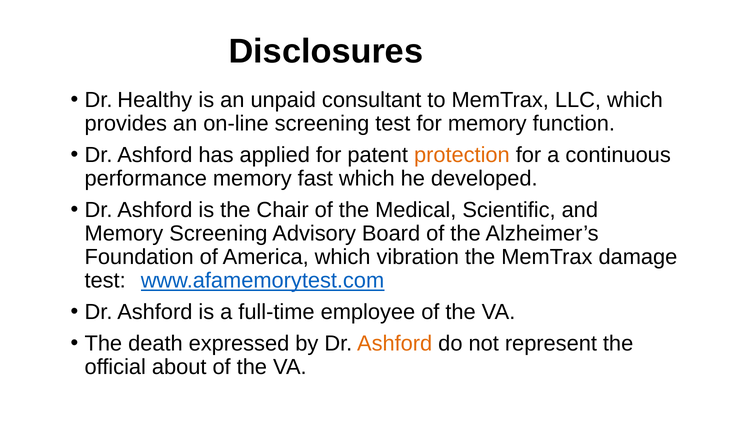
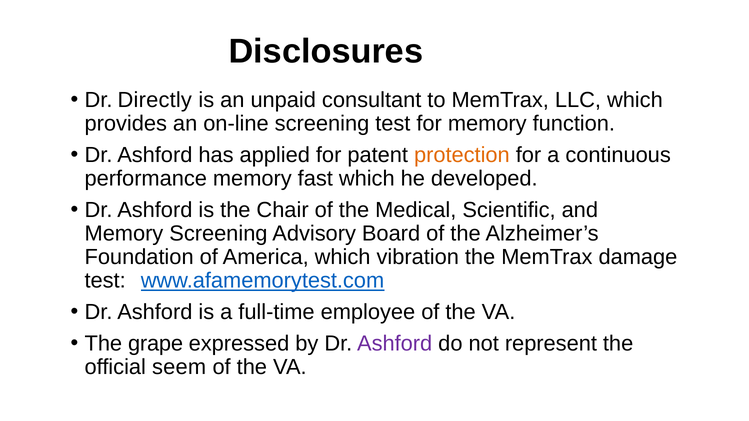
Healthy: Healthy -> Directly (155, 100)
death: death -> grape (156, 344)
Ashford colour: orange -> purple (395, 344)
about: about -> seem (179, 367)
